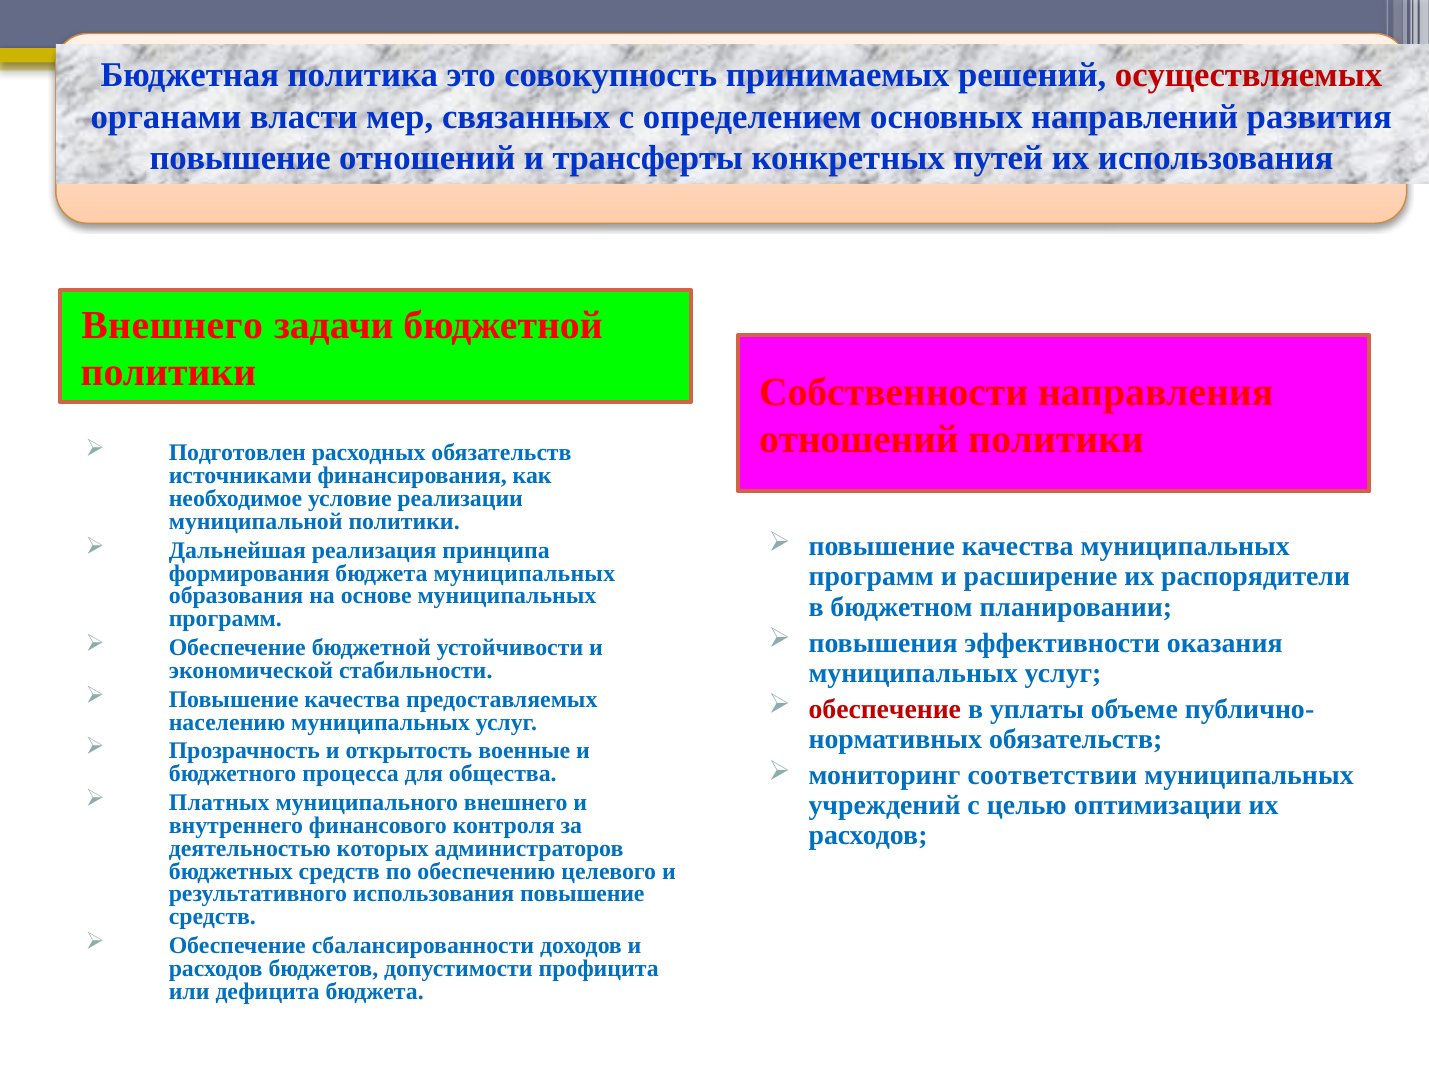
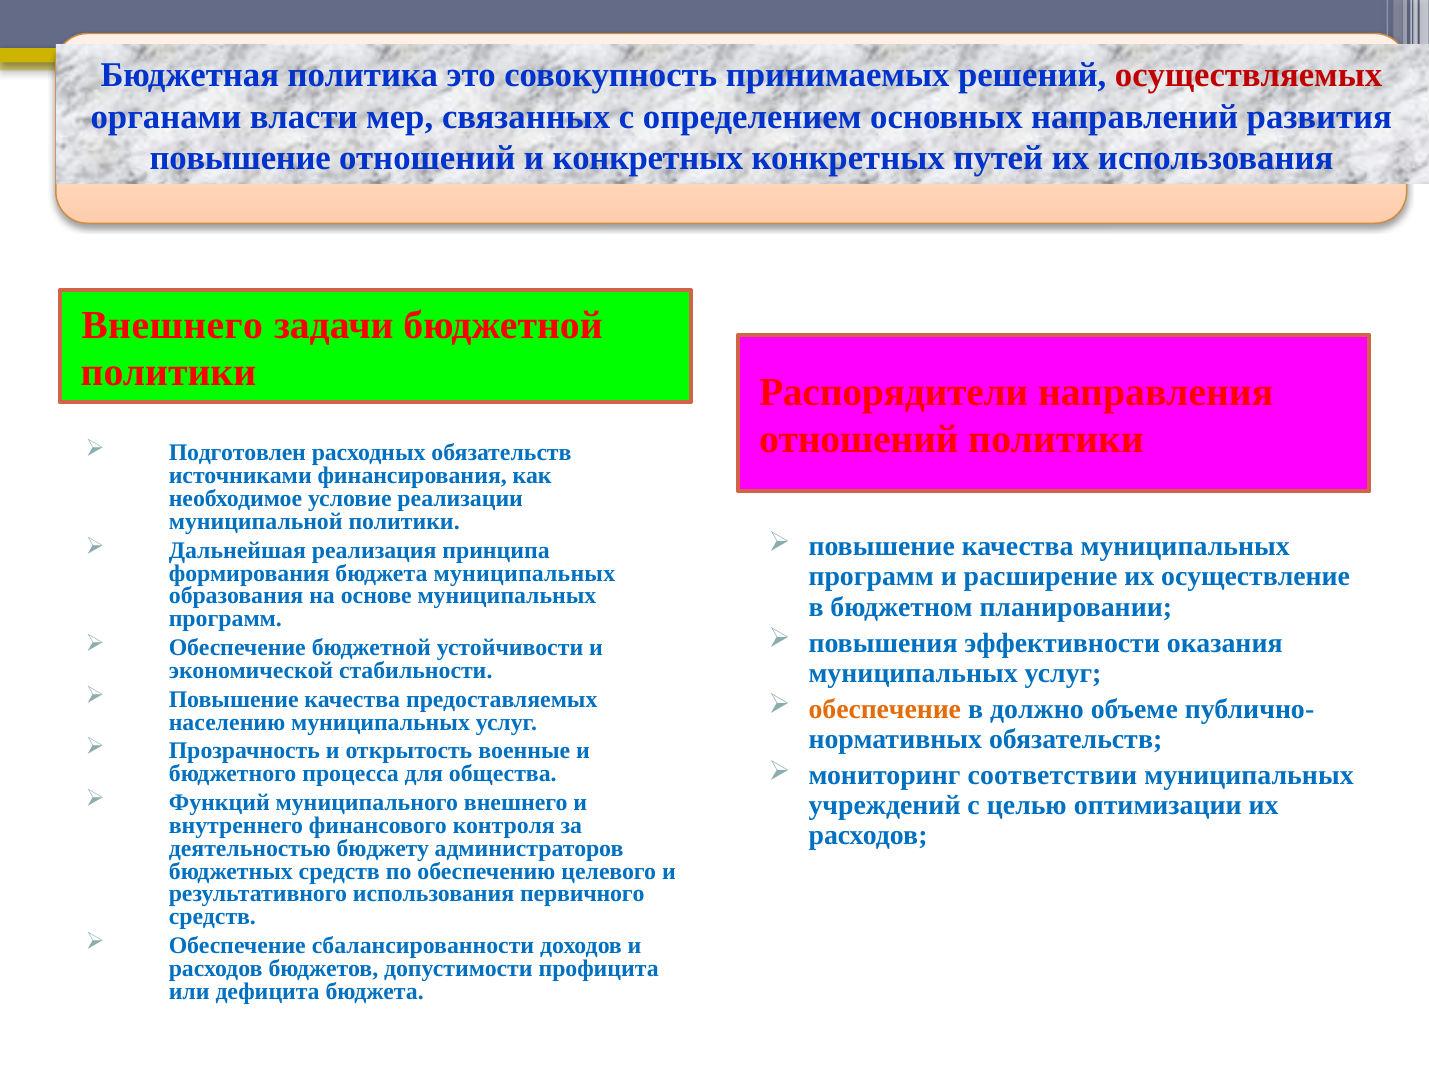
и трансферты: трансферты -> конкретных (648, 158)
Собственности: Собственности -> Распорядители (894, 392)
распорядители: распорядители -> осуществление (1256, 577)
обеспечение colour: red -> orange (885, 709)
уплаты: уплаты -> должно (1037, 709)
Платных: Платных -> Функций (219, 802)
которых: которых -> бюджету (383, 848)
использования повышение: повышение -> первичного (582, 894)
